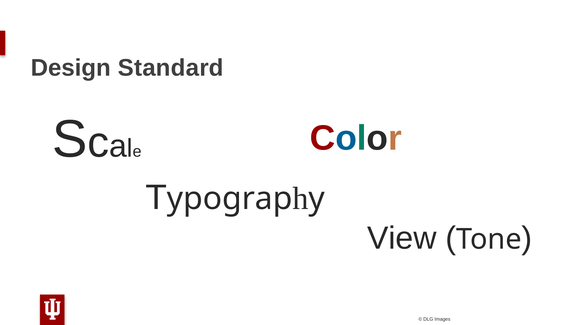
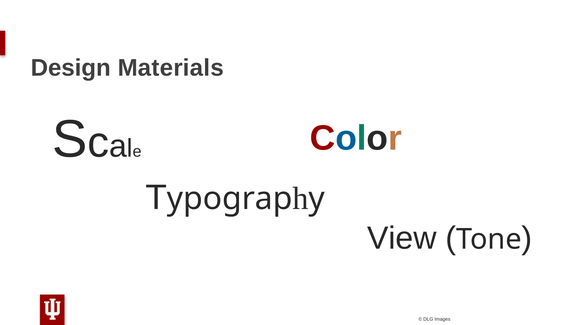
Standard: Standard -> Materials (171, 68)
